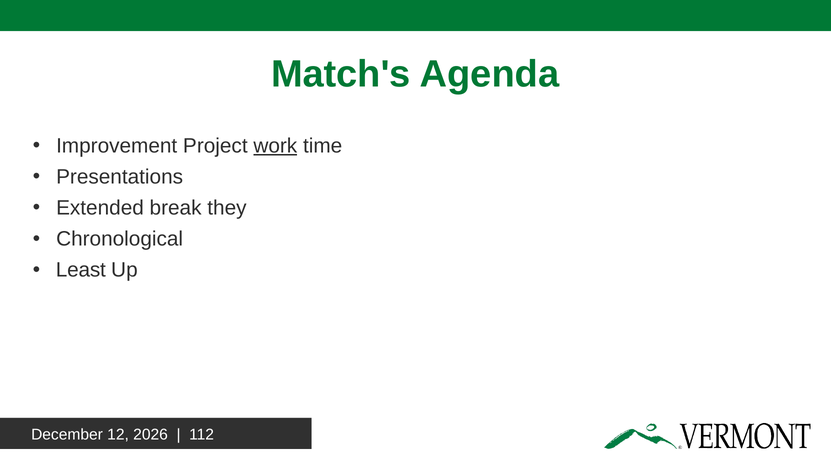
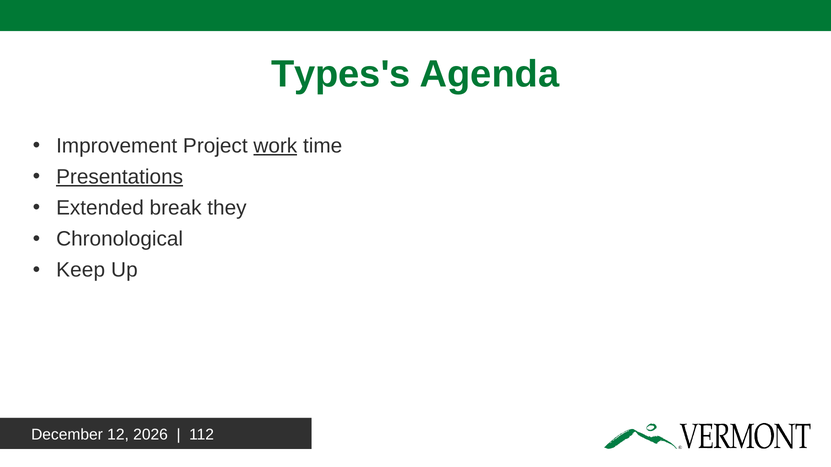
Match's: Match's -> Types's (341, 74)
Presentations underline: none -> present (120, 177)
Least: Least -> Keep (81, 270)
